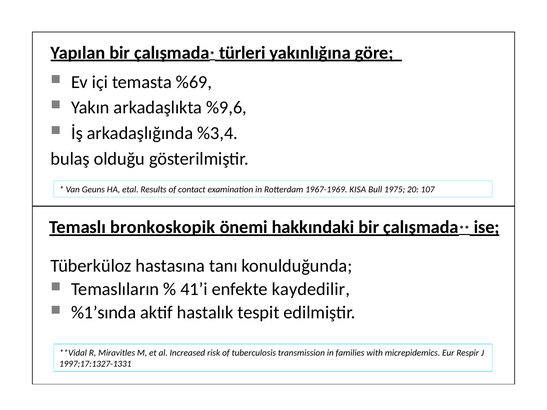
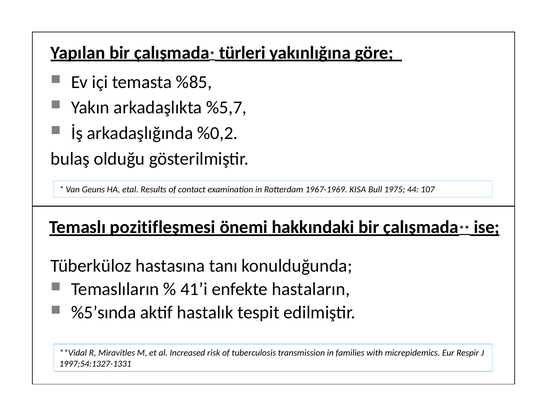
%69: %69 -> %85 (194, 82)
%9,6: %9,6 -> %5,7 (226, 108)
%3,4: %3,4 -> %0,2 (218, 133)
20: 20 -> 44 (413, 190)
bronkoskopik: bronkoskopik -> pozitifleşmesi (163, 227)
kaydedilir: kaydedilir -> hastaların (311, 289)
%1’sında: %1’sında -> %5’sında (104, 313)
1997;17:1327-1331: 1997;17:1327-1331 -> 1997;54:1327-1331 (95, 364)
